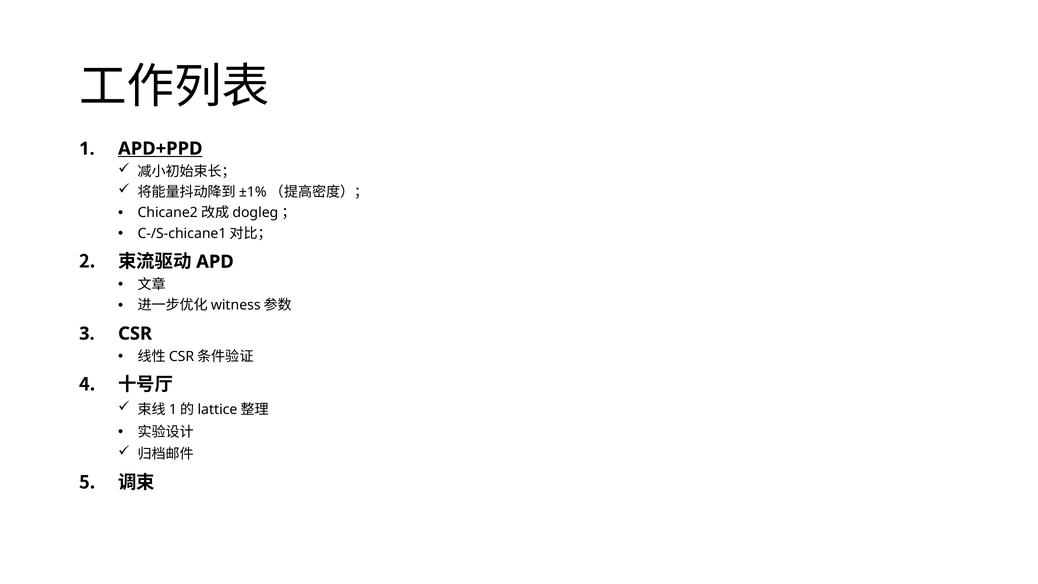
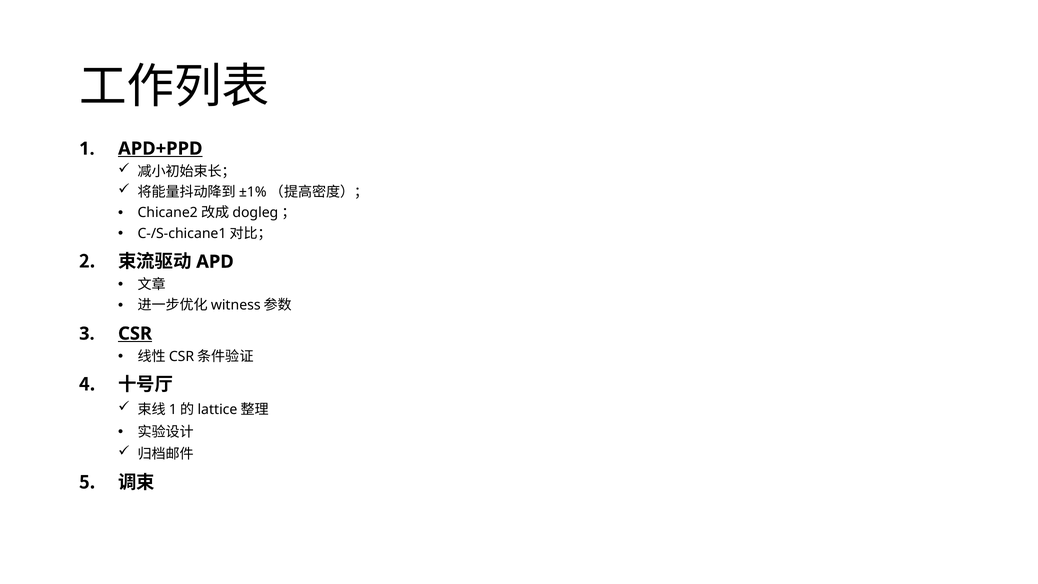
CSR underline: none -> present (135, 334)
